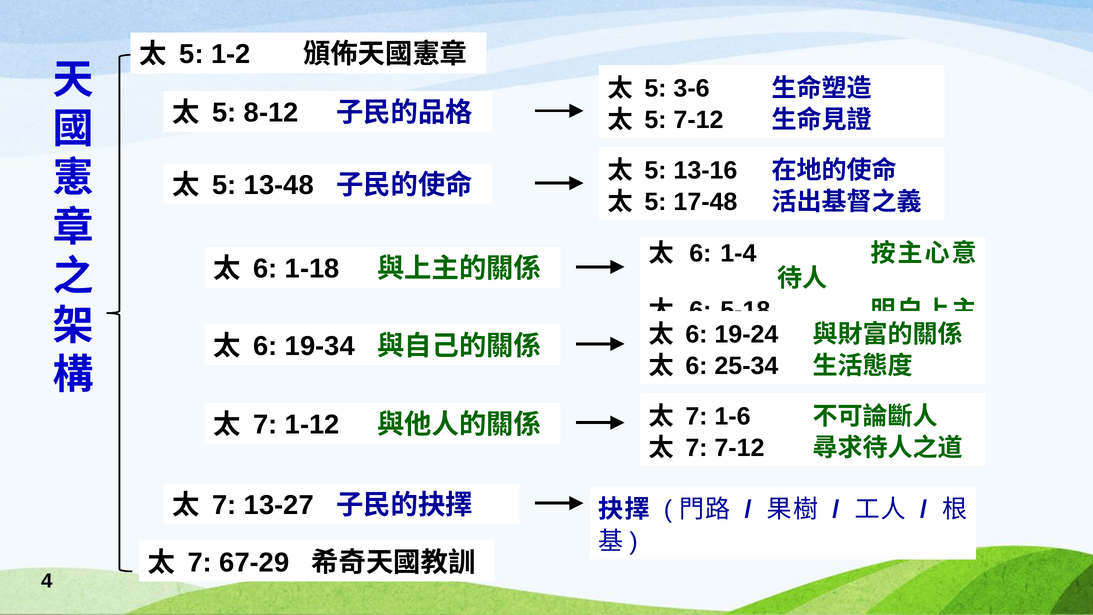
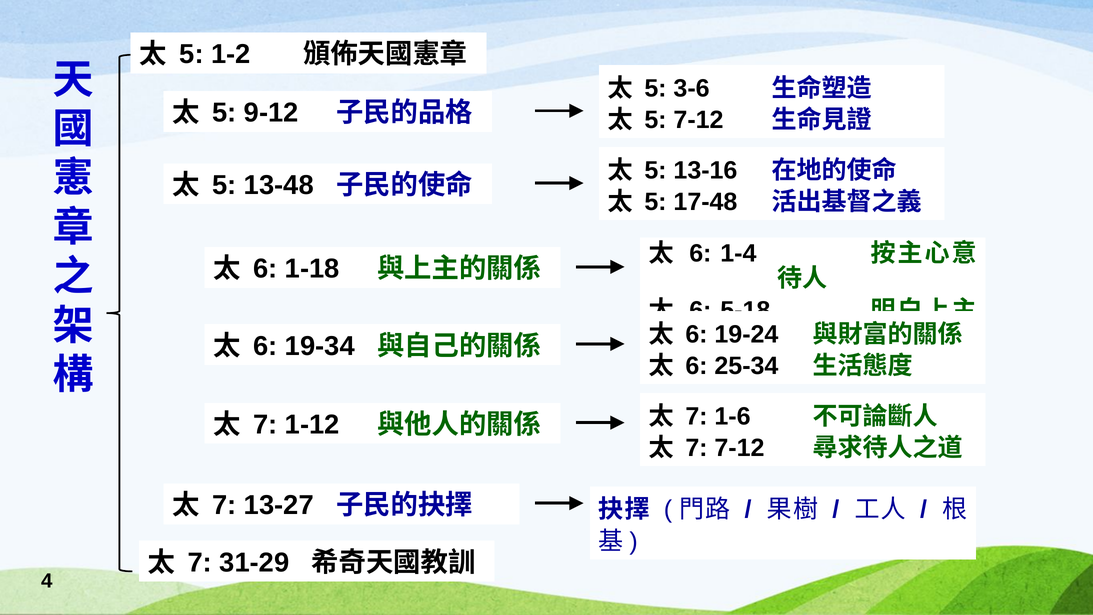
8-12: 8-12 -> 9-12 (271, 113)
67-29: 67-29 -> 31-29 (254, 563)
